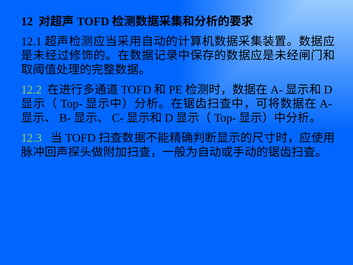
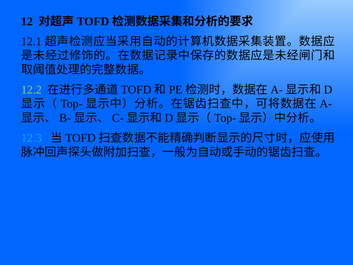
12.3 colour: light green -> light blue (31, 138)
